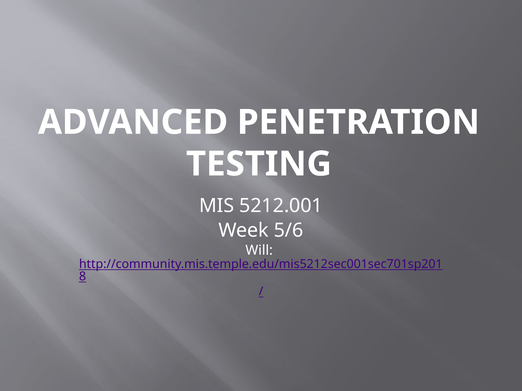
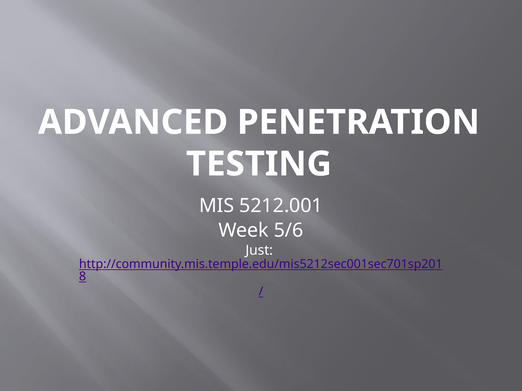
Will: Will -> Just (259, 250)
